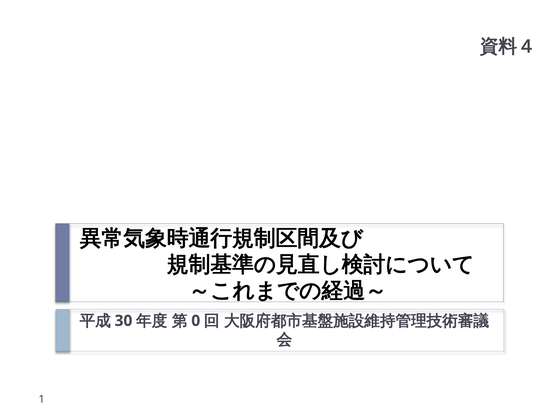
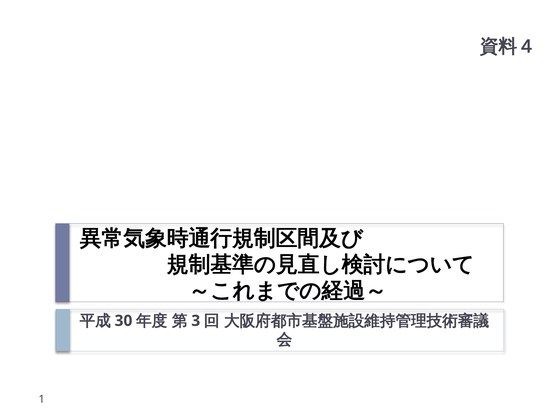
0: 0 -> 3 (196, 321)
